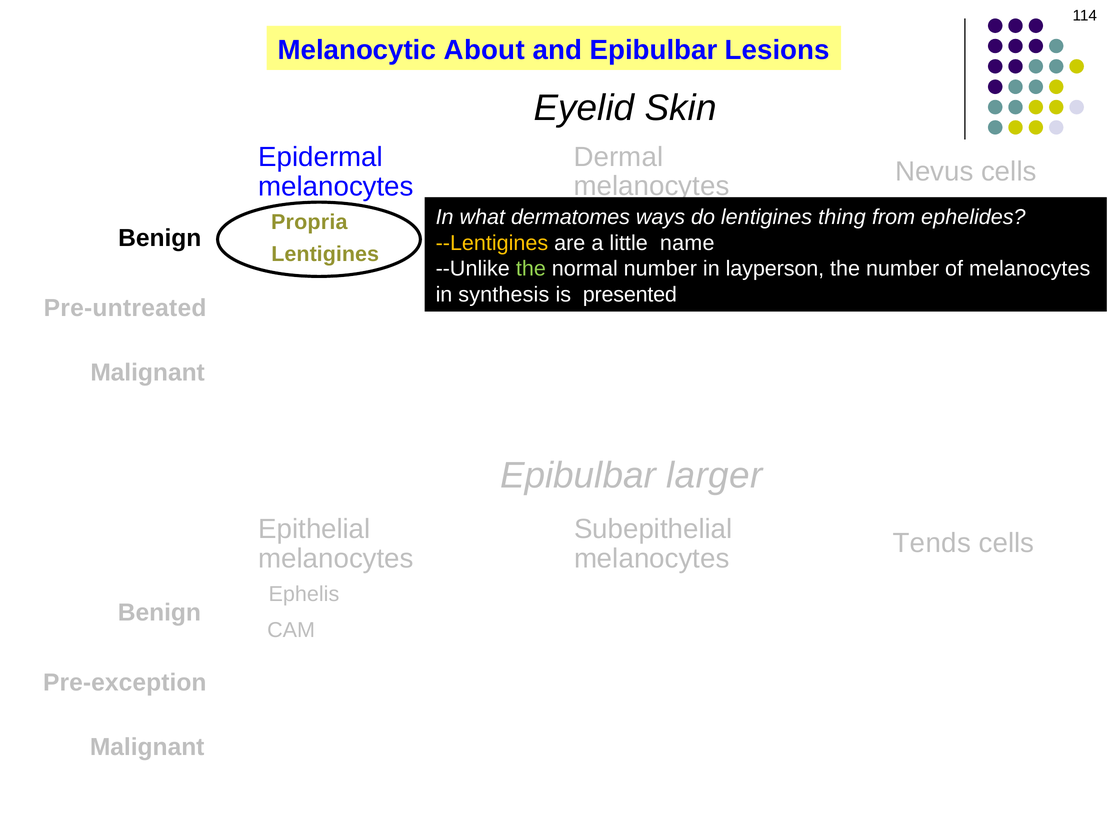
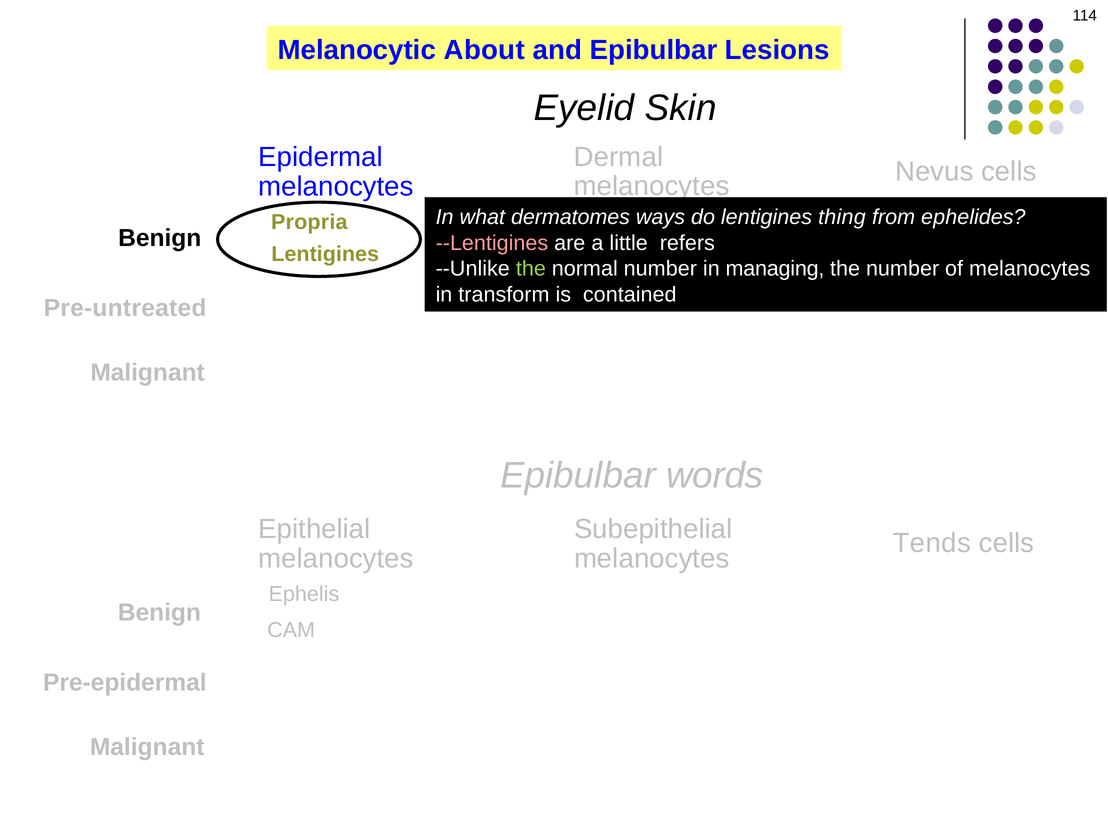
--Lentigines colour: yellow -> pink (492, 243)
name: name -> refers (687, 243)
layperson: layperson -> managing (775, 269)
synthesis: synthesis -> transform (504, 295)
presented: presented -> contained (630, 295)
larger: larger -> words (715, 475)
Pre-exception: Pre-exception -> Pre-epidermal (125, 683)
